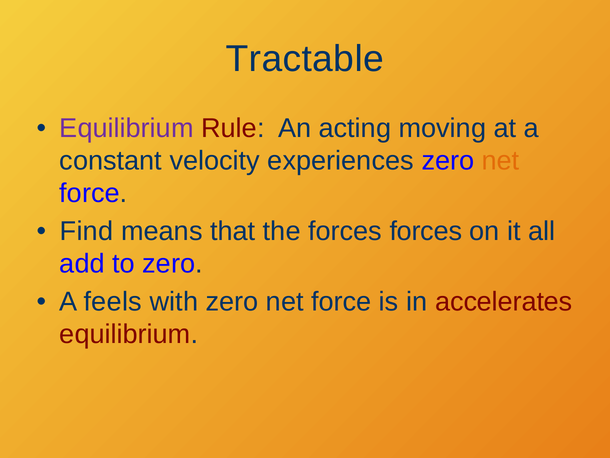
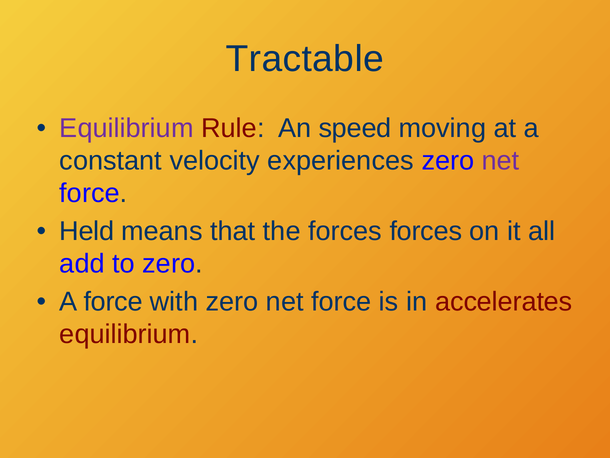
acting: acting -> speed (355, 128)
net colour: orange -> purple (501, 161)
Find: Find -> Held (87, 231)
A feels: feels -> force (113, 302)
